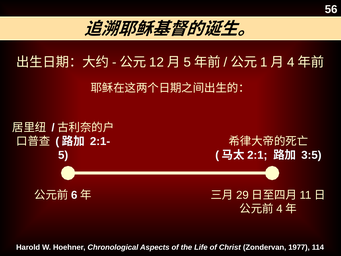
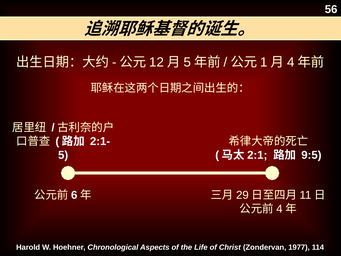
3:5: 3:5 -> 9:5 (311, 155)
